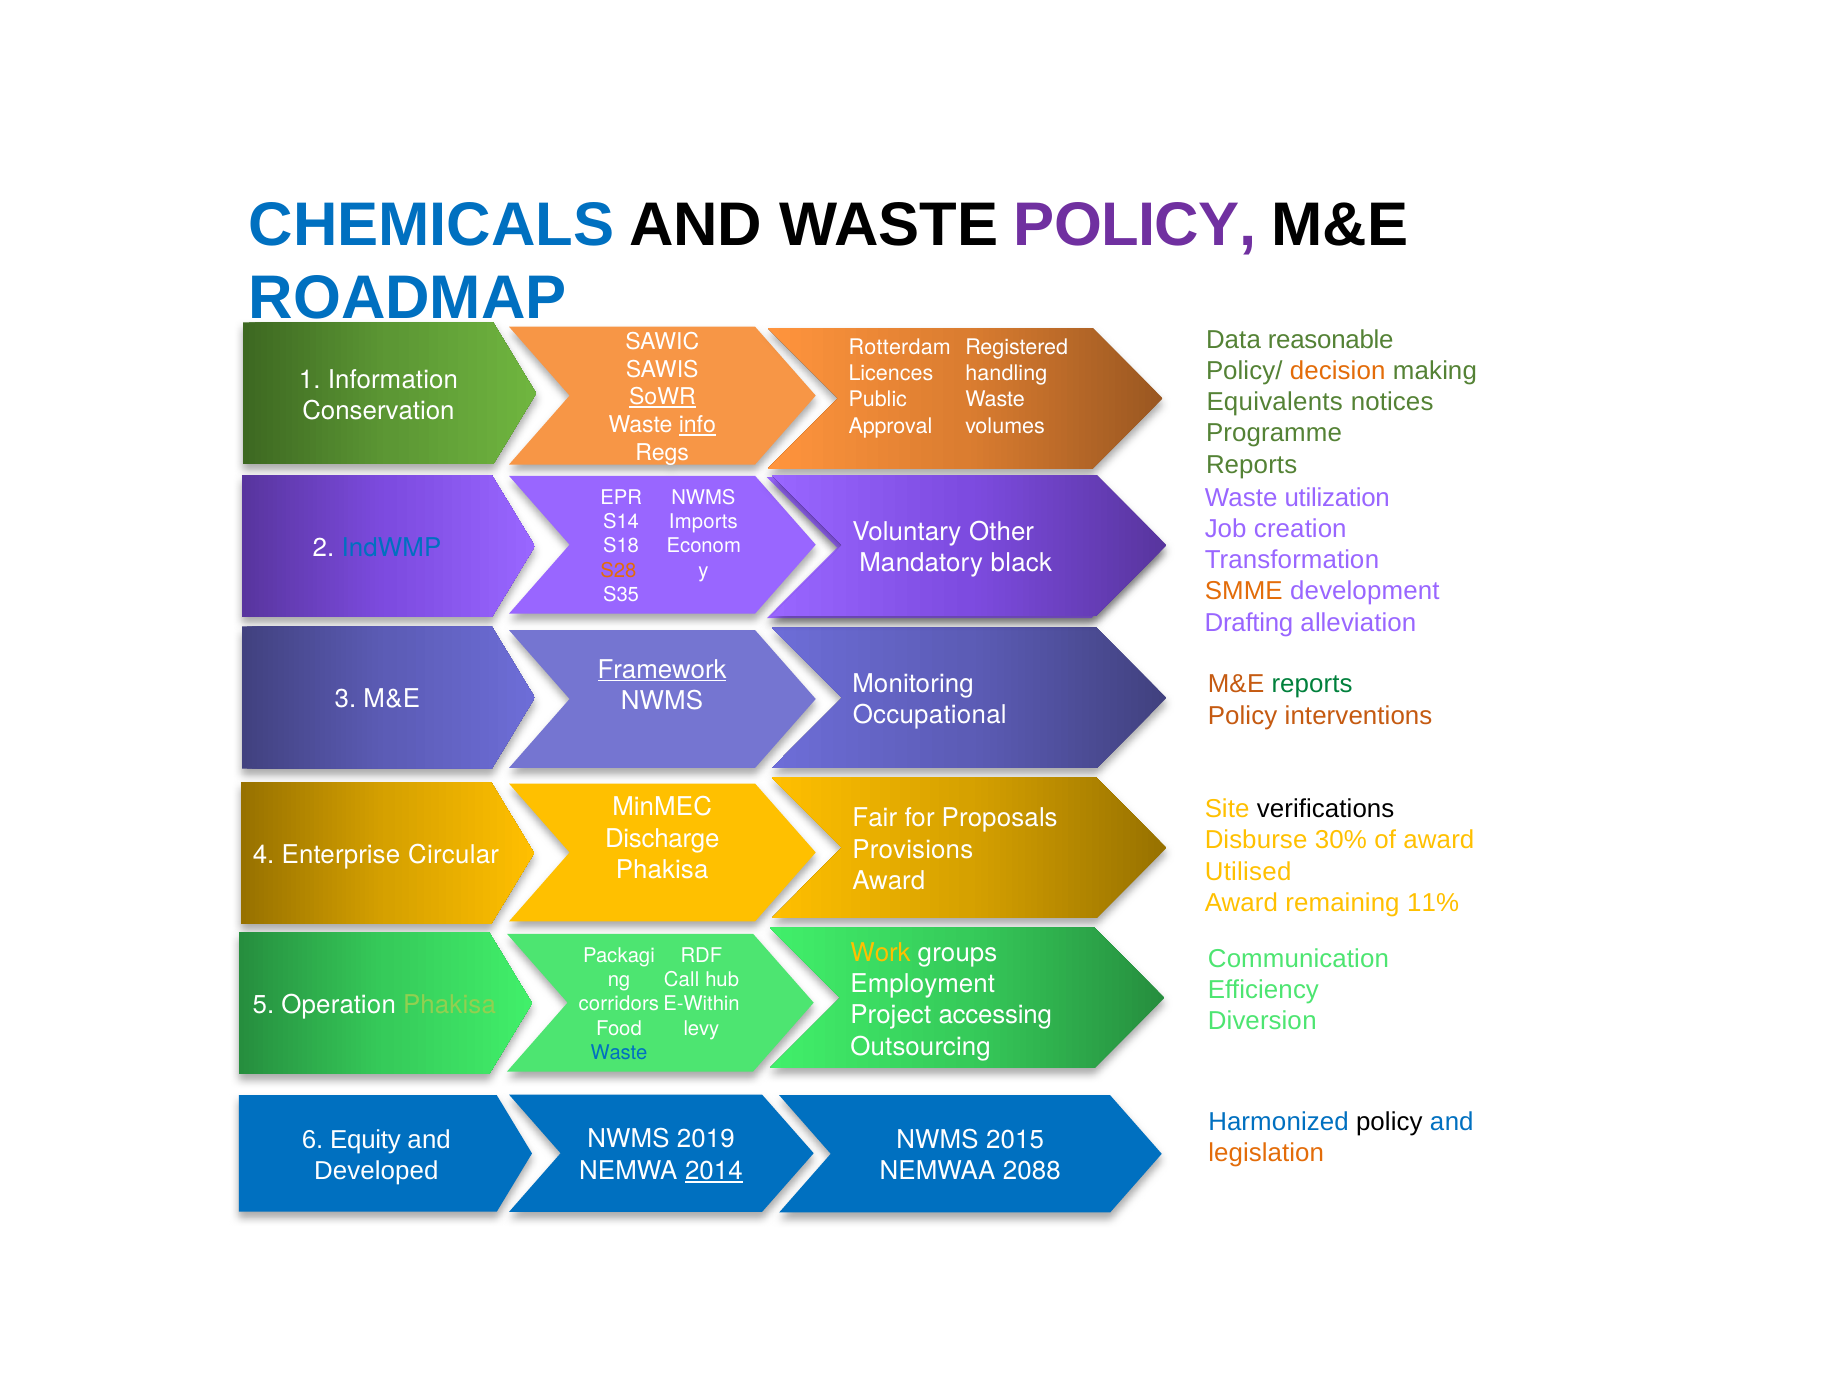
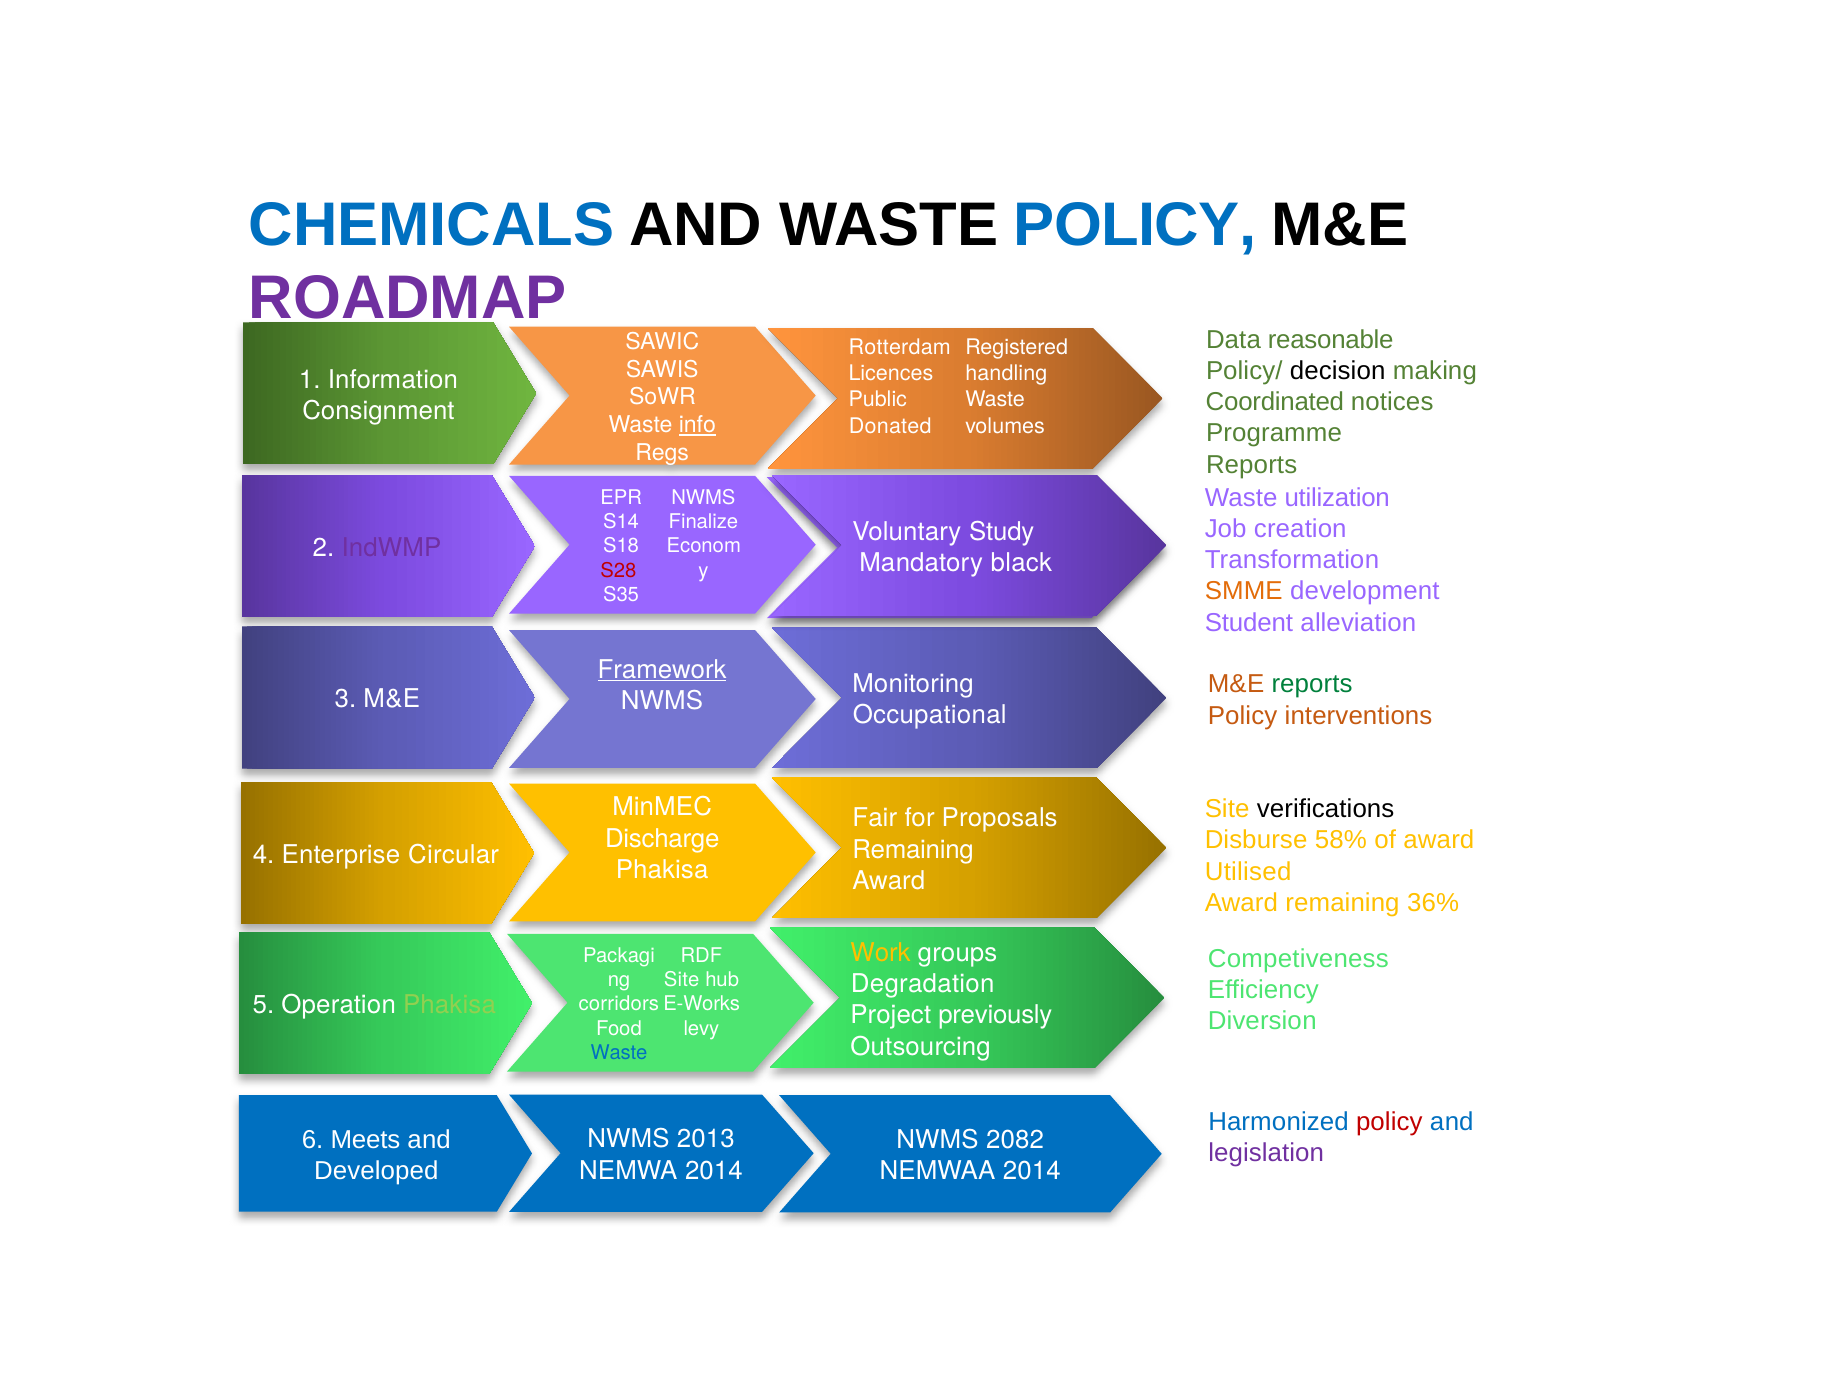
POLICY colour: purple -> blue (1135, 225)
ROADMAP colour: blue -> purple (408, 299)
decision colour: orange -> black (1338, 371)
SoWR underline: present -> none (662, 397)
Equivalents: Equivalents -> Coordinated (1275, 402)
Conservation: Conservation -> Consignment (378, 411)
Approval: Approval -> Donated (890, 426)
Imports: Imports -> Finalize (703, 522)
Other: Other -> Study (1002, 531)
IndWMP colour: blue -> purple (391, 548)
S28 colour: orange -> red (618, 570)
Drafting: Drafting -> Student (1249, 622)
30%: 30% -> 58% (1341, 840)
Provisions: Provisions -> Remaining (913, 849)
11%: 11% -> 36% (1433, 902)
Communication: Communication -> Competiveness (1298, 958)
Call: Call -> Site (682, 979)
Employment: Employment -> Degradation (923, 984)
E-Within: E-Within -> E-Works (702, 1004)
accessing: accessing -> previously (995, 1015)
policy colour: black -> red (1389, 1121)
Equity: Equity -> Meets (365, 1139)
2019: 2019 -> 2013 (706, 1139)
2015: 2015 -> 2082 (1015, 1140)
legislation colour: orange -> purple (1266, 1153)
2014 underline: present -> none (714, 1170)
NEMWAA 2088: 2088 -> 2014 (1032, 1171)
